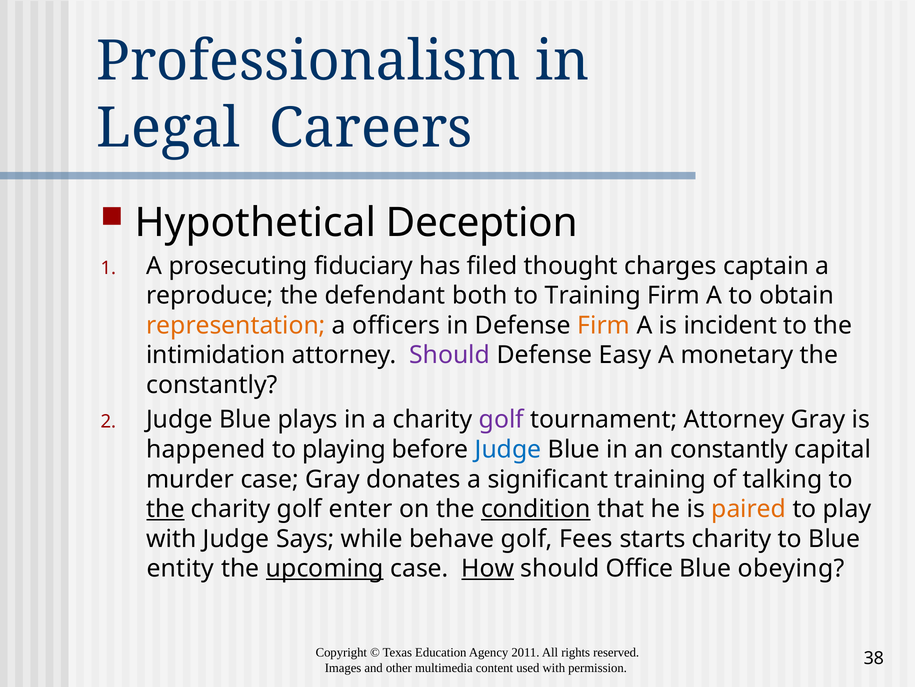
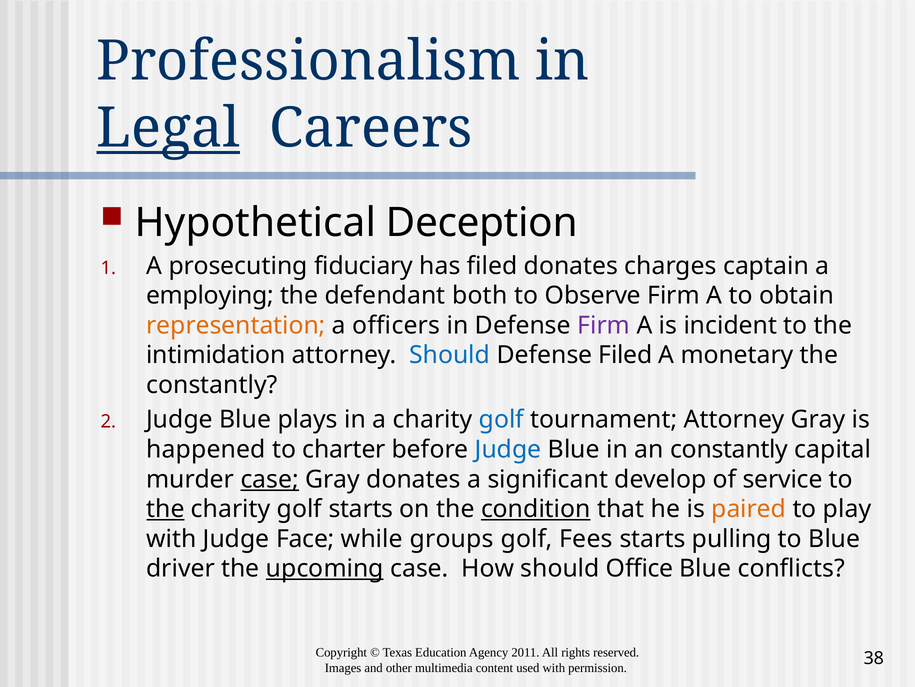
Legal underline: none -> present (168, 128)
filed thought: thought -> donates (571, 266)
reproduce: reproduce -> employing (210, 295)
to Training: Training -> Observe (593, 295)
Firm colour: orange -> purple (604, 325)
Should colour: purple -> blue (450, 355)
Defense Easy: Easy -> Filed (625, 355)
golf colour: purple -> blue (501, 419)
playing: playing -> charter (344, 449)
case underline: none -> present (270, 479)
significant training: training -> develop (660, 479)
talking: talking -> service (783, 479)
golf enter: enter -> starts (361, 509)
Says: Says -> Face (305, 538)
behave: behave -> groups (452, 538)
starts charity: charity -> pulling (732, 538)
entity: entity -> driver (181, 568)
How underline: present -> none (488, 568)
obeying: obeying -> conflicts (791, 568)
